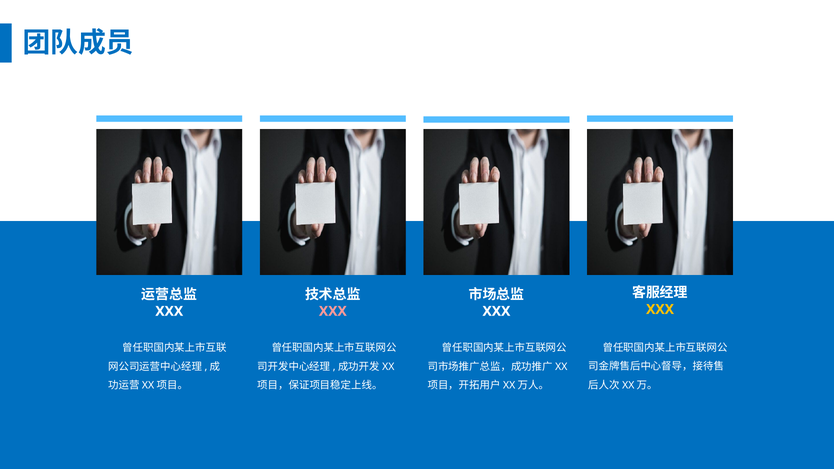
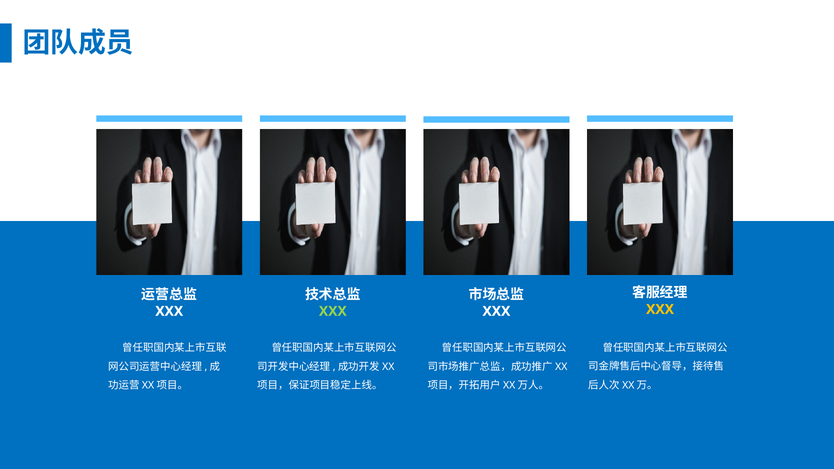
XXX colour: pink -> light green (333, 311)
